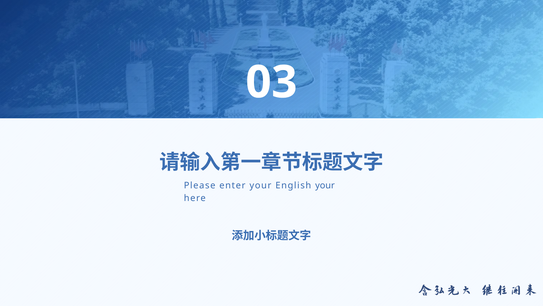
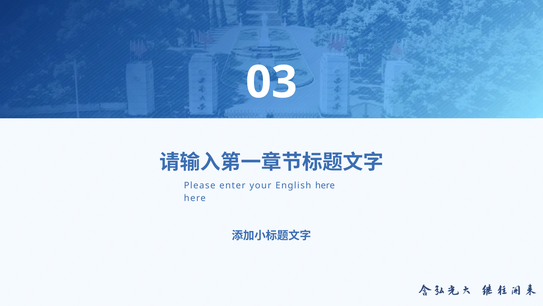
English your: your -> here (325, 185)
